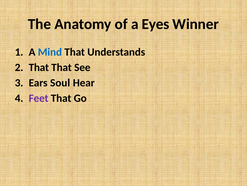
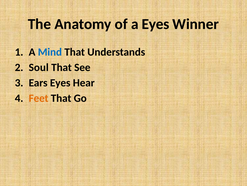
That: That -> Soul (39, 67)
Ears Soul: Soul -> Eyes (60, 83)
Feet colour: purple -> orange (39, 98)
